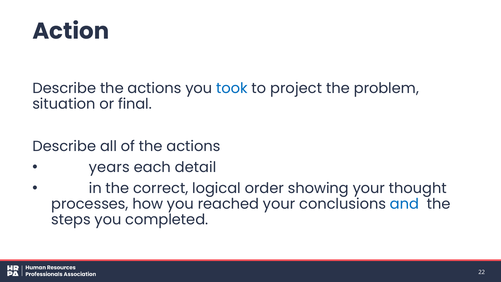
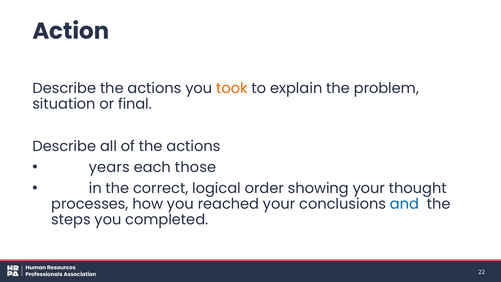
took colour: blue -> orange (232, 88)
project: project -> explain (296, 88)
detail: detail -> those (196, 167)
